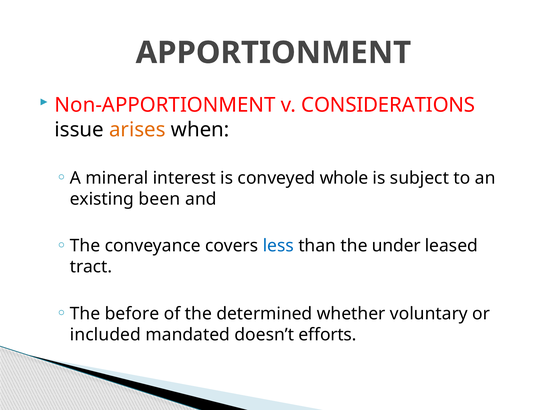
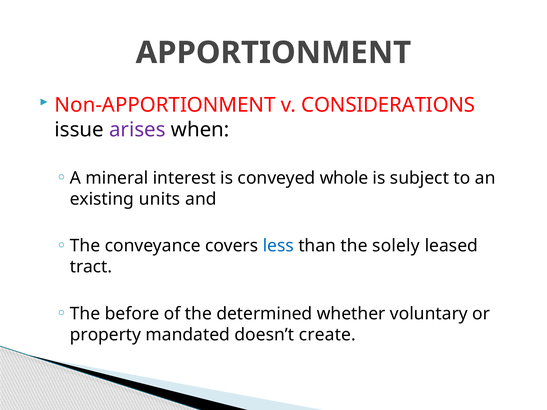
arises colour: orange -> purple (137, 130)
been: been -> units (160, 199)
under: under -> solely (396, 246)
included: included -> property (106, 335)
efforts: efforts -> create (327, 335)
